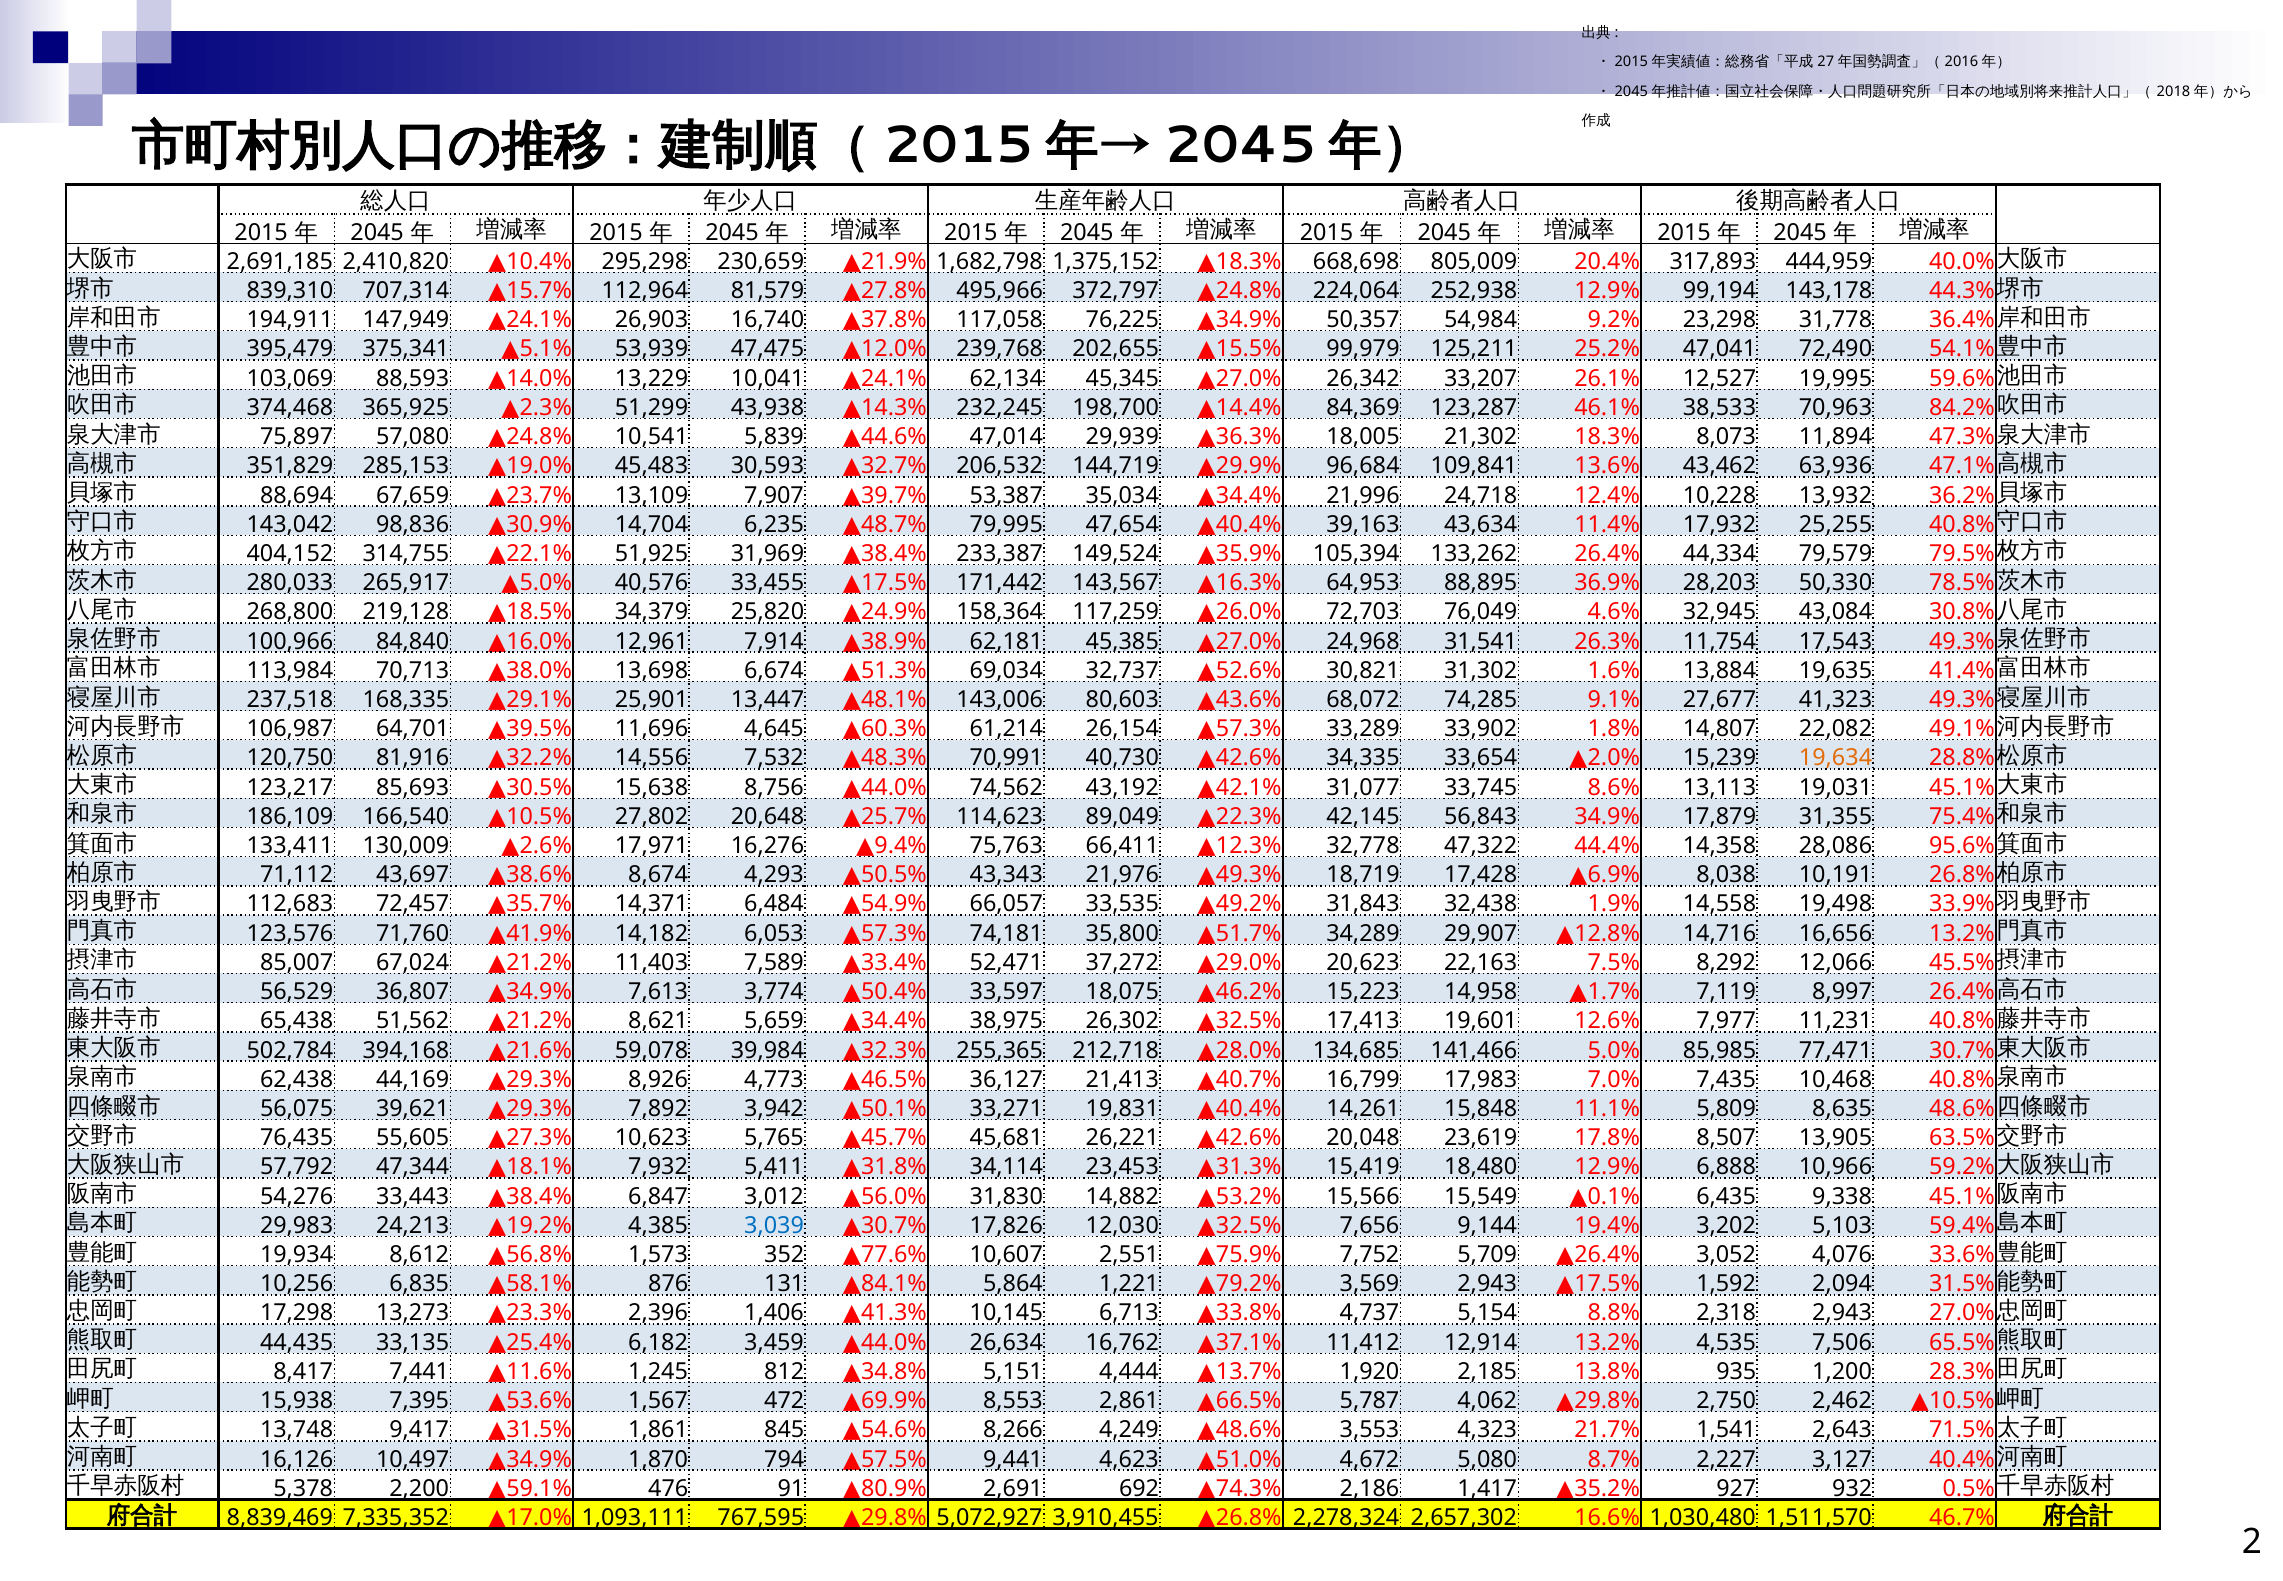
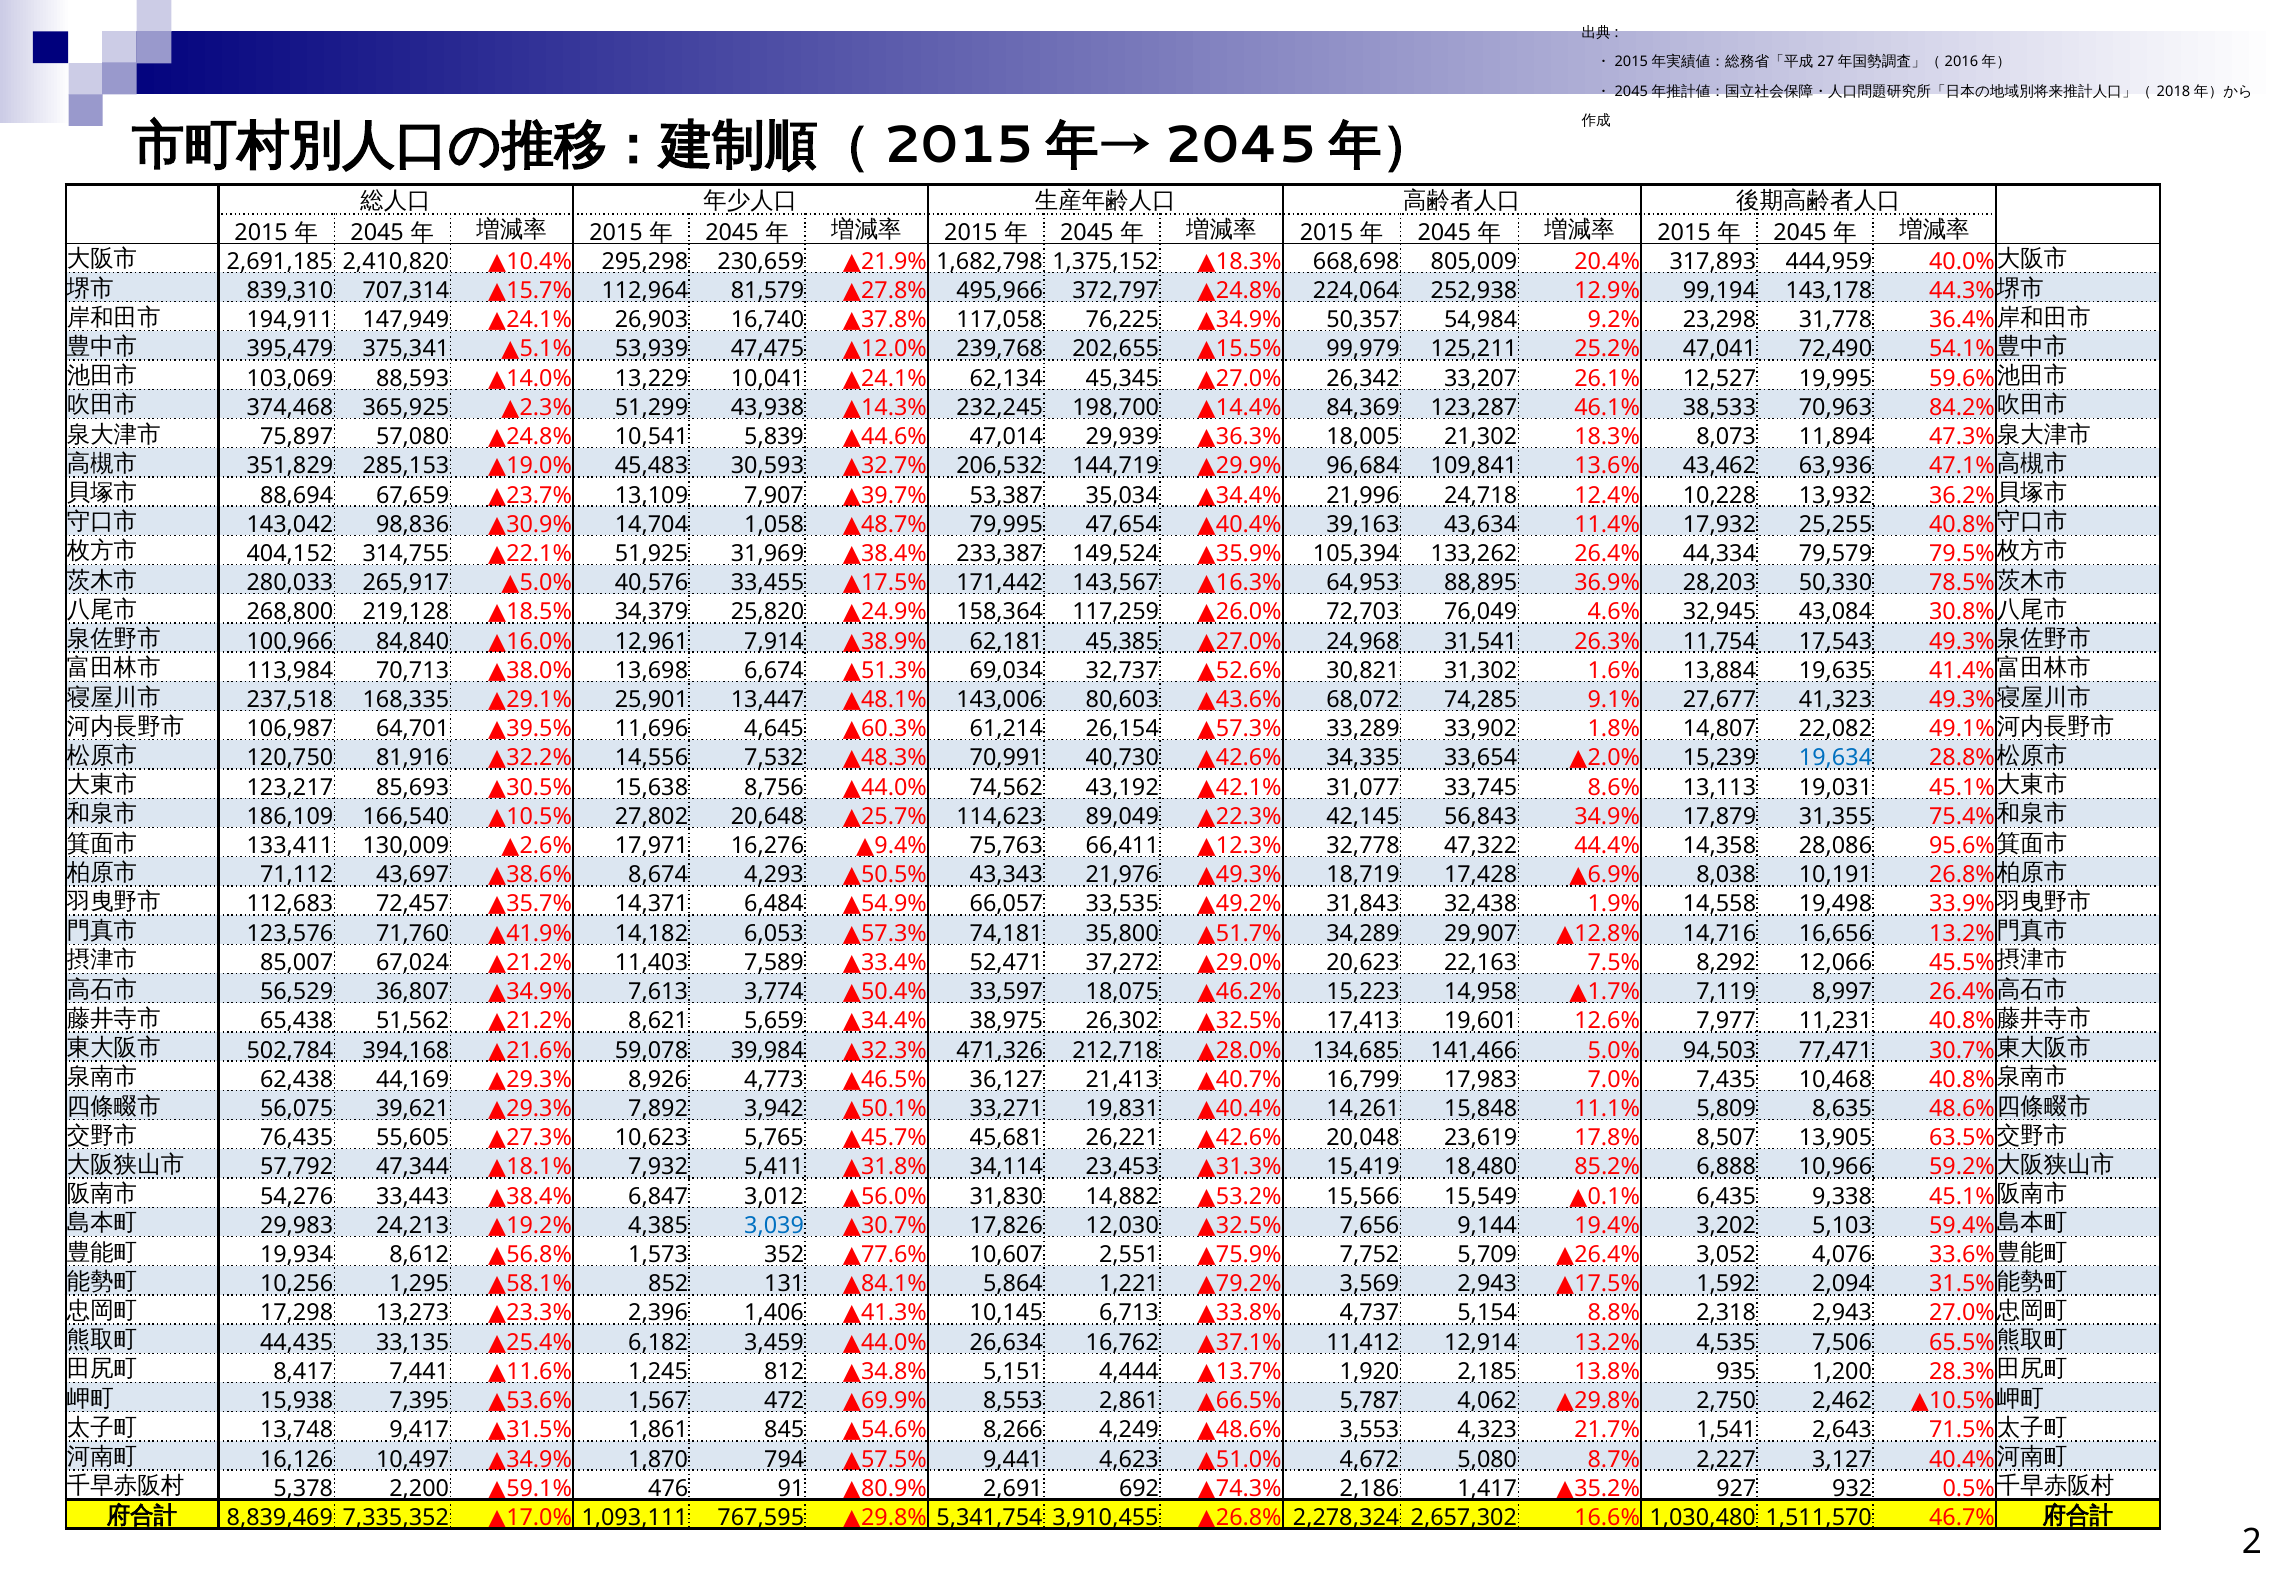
6,235: 6,235 -> 1,058 (774, 524)
19,634 colour: orange -> blue (1836, 758)
255,365: 255,365 -> 471,326 (1000, 1050)
85,985: 85,985 -> 94,503 (1720, 1050)
18,480 12.9%: 12.9% -> 85.2% (1607, 1167)
6,835: 6,835 -> 1,295 (419, 1284)
876: 876 -> 852 (668, 1284)
5,072,927: 5,072,927 -> 5,341,754 (989, 1517)
